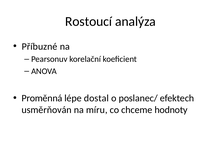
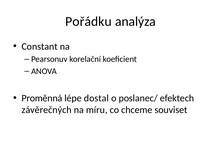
Rostoucí: Rostoucí -> Pořádku (89, 21)
Příbuzné: Příbuzné -> Constant (40, 46)
usměrňován: usměrňován -> závěrečných (47, 110)
hodnoty: hodnoty -> souviset (171, 110)
